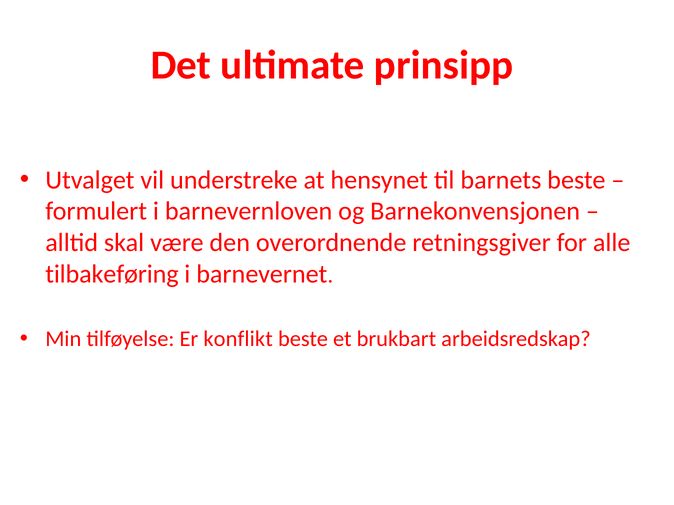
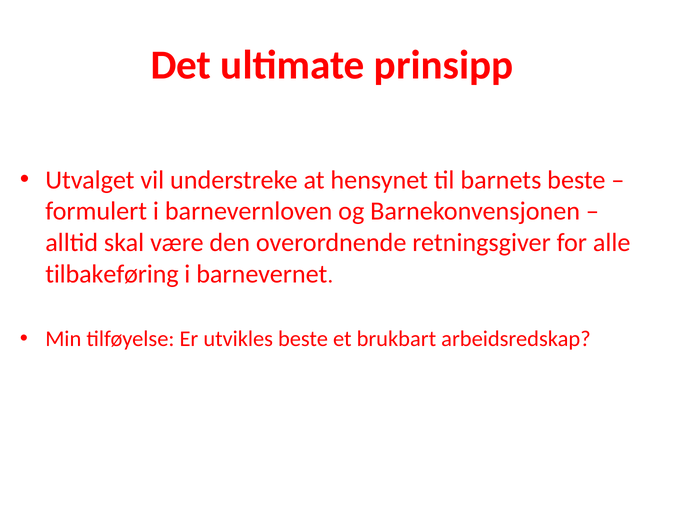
konflikt: konflikt -> utvikles (238, 339)
